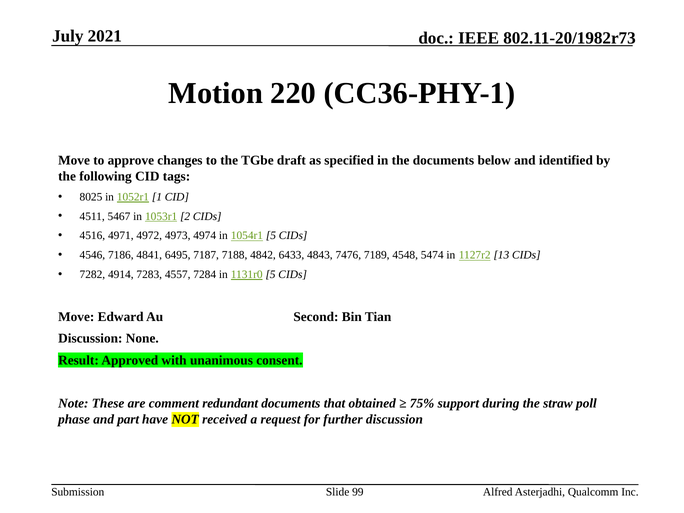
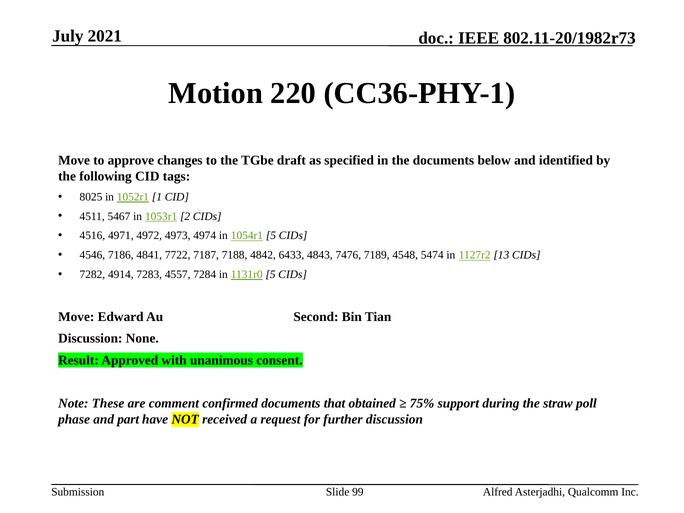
6495: 6495 -> 7722 (178, 255)
redundant: redundant -> confirmed (230, 404)
